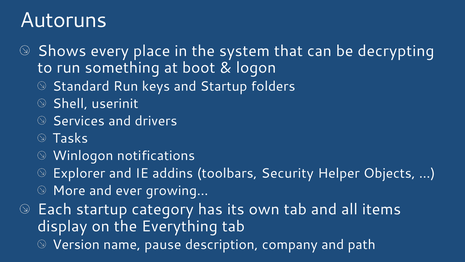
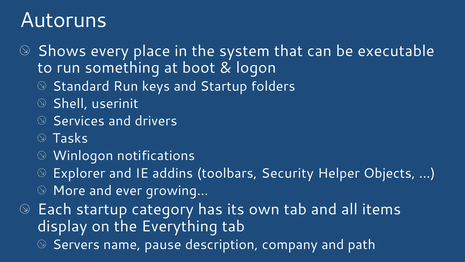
decrypting: decrypting -> executable (396, 51)
Version: Version -> Servers (76, 244)
